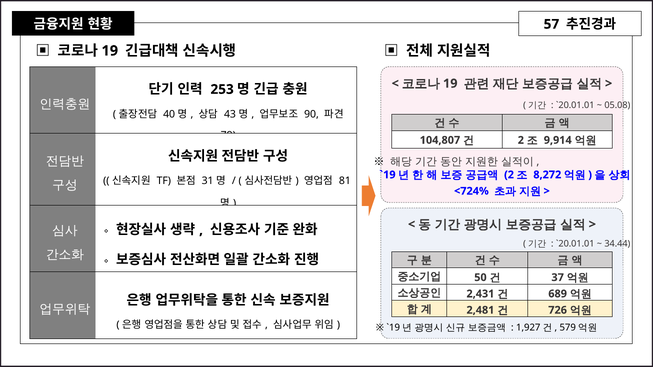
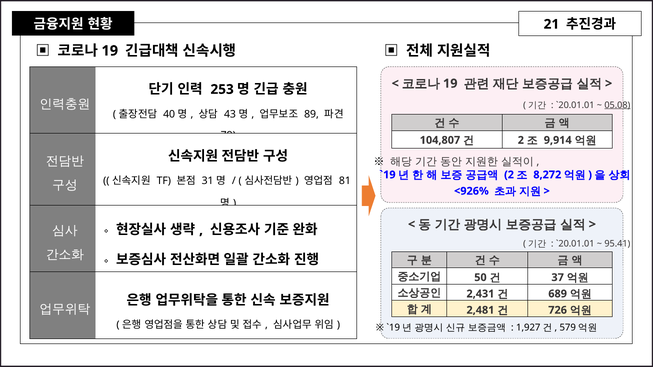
57: 57 -> 21 (551, 24)
05.08 underline: none -> present (617, 105)
90: 90 -> 89 (311, 114)
<724%: <724% -> <926% (471, 191)
34.44: 34.44 -> 95.41 (617, 244)
